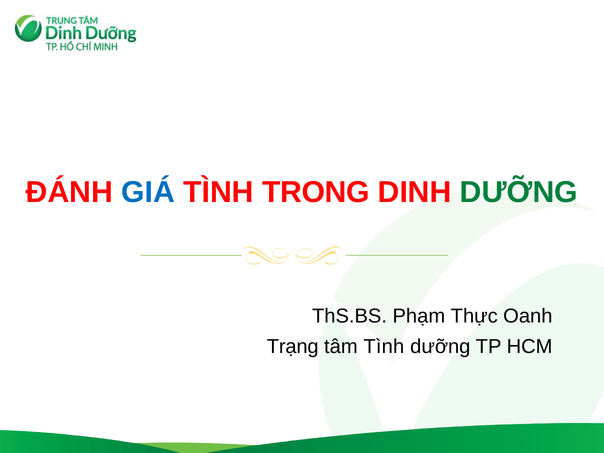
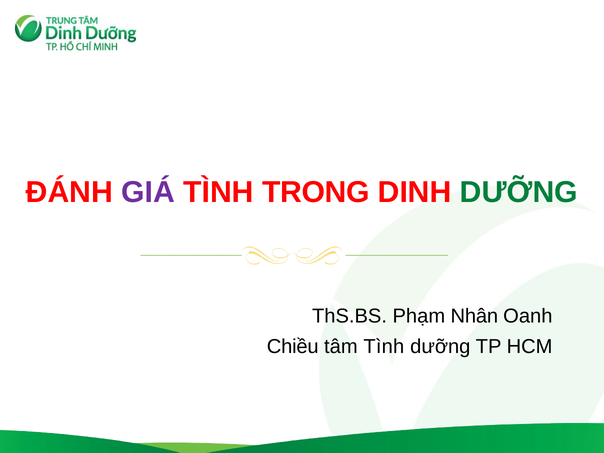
GIÁ colour: blue -> purple (148, 192)
Thực: Thực -> Nhân (474, 316)
Trạng: Trạng -> Chiều (293, 346)
